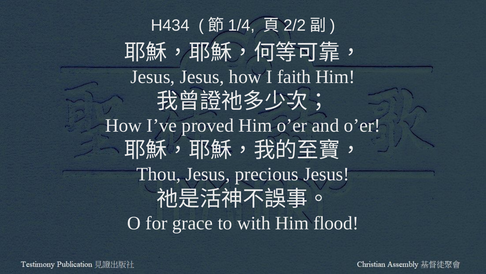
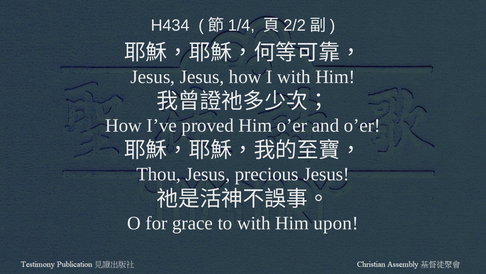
I faith: faith -> with (294, 77)
flood: flood -> upon (336, 223)
